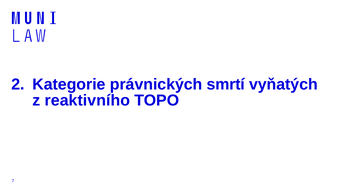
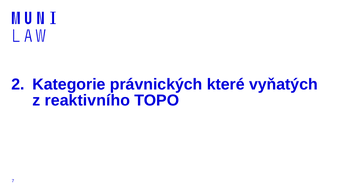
smrtí: smrtí -> které (226, 84)
